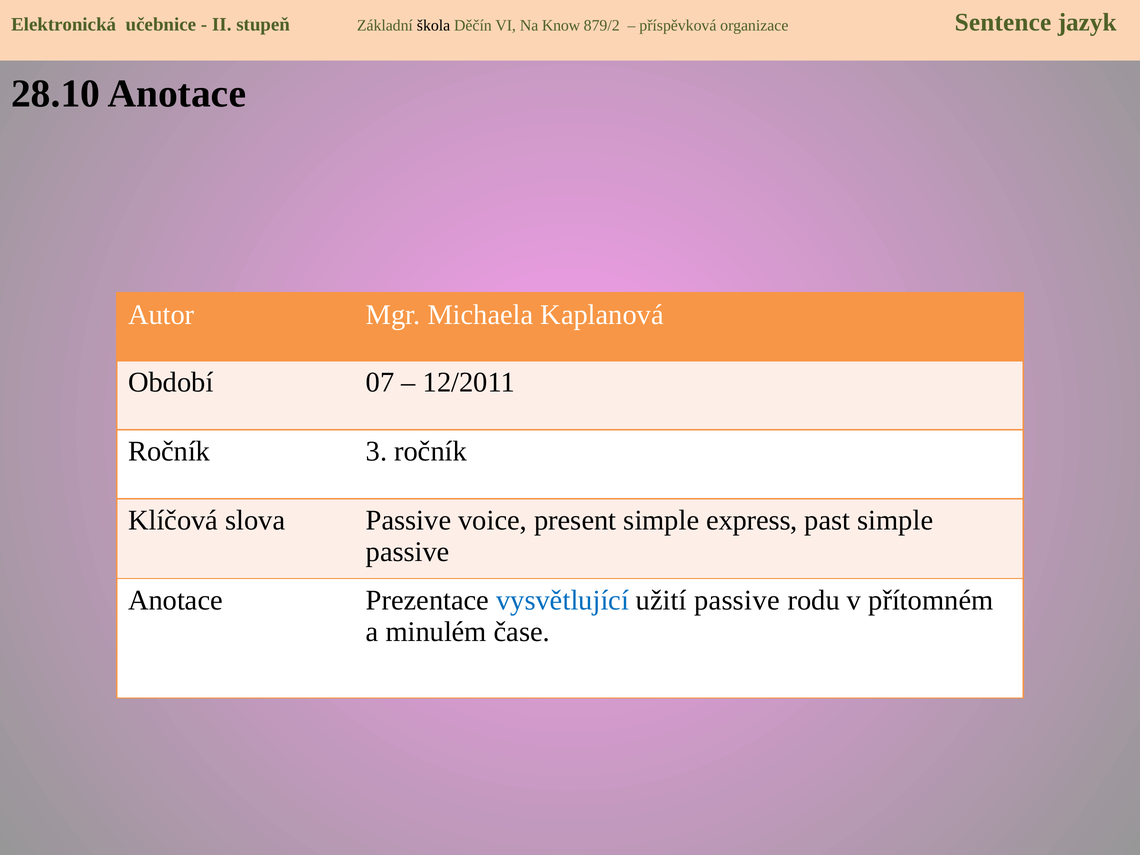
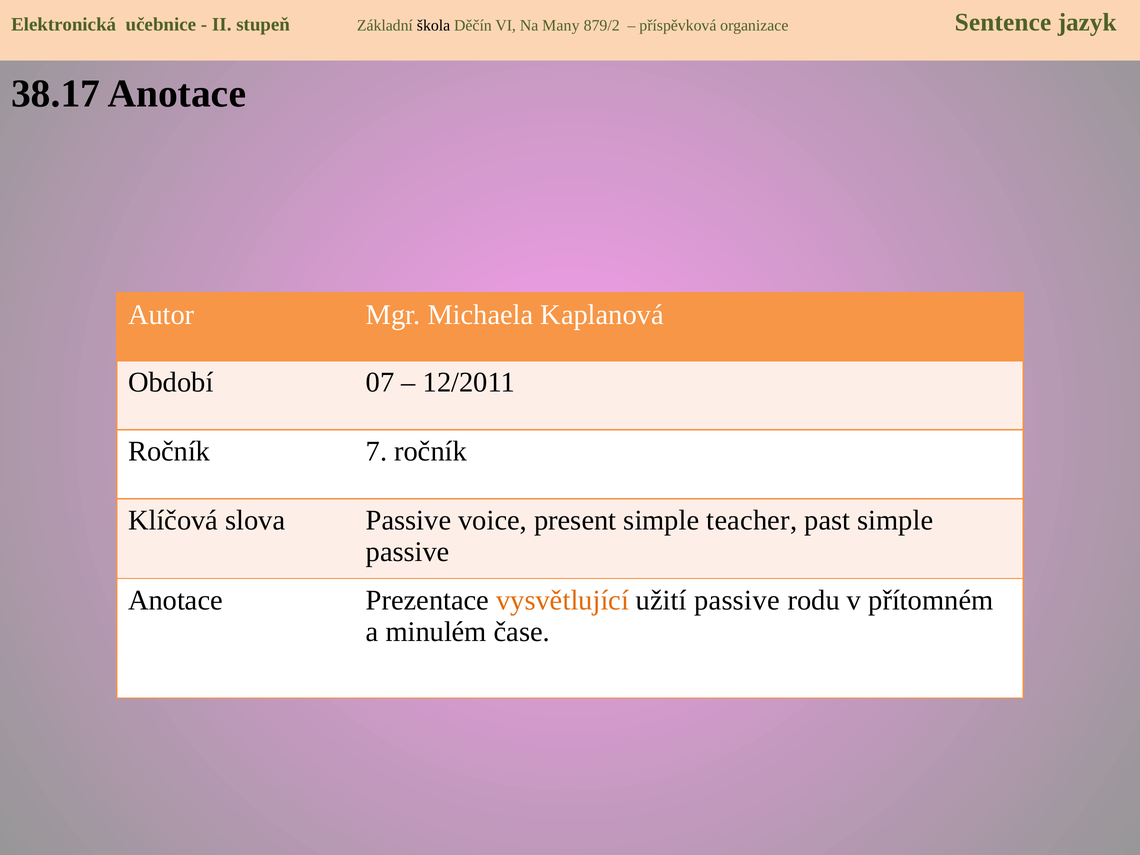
Know: Know -> Many (561, 26)
28.10: 28.10 -> 38.17 (56, 93)
3: 3 -> 7 (377, 452)
express: express -> teacher (752, 520)
vysvětlující colour: blue -> orange (563, 600)
